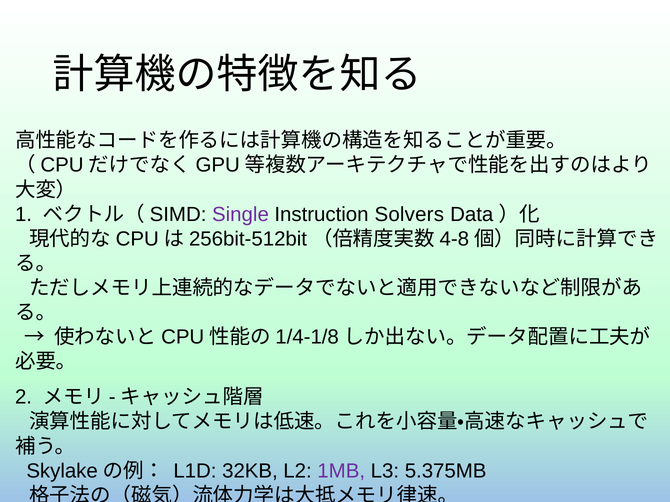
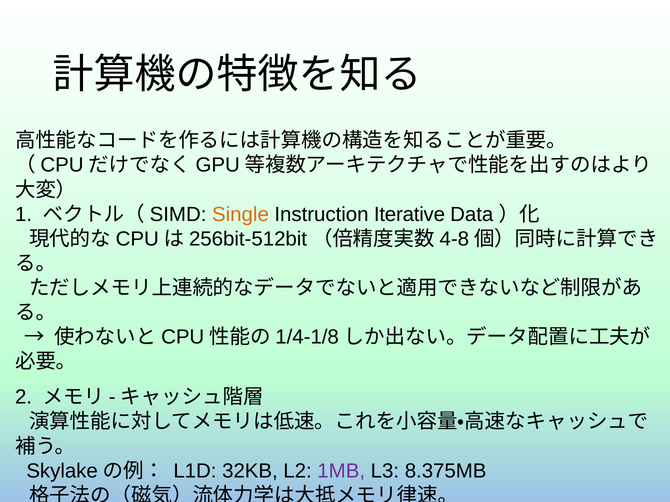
Single colour: purple -> orange (240, 215)
Solvers: Solvers -> Iterative (409, 215)
5.375MB: 5.375MB -> 8.375MB (446, 471)
